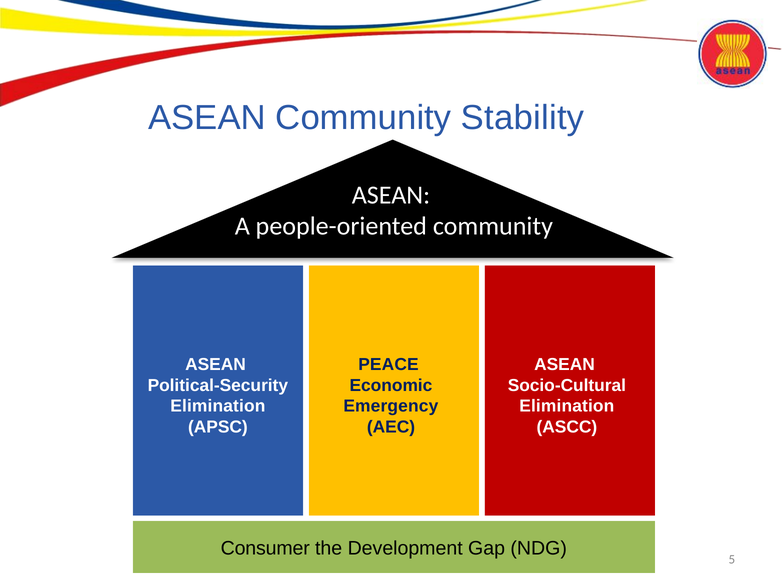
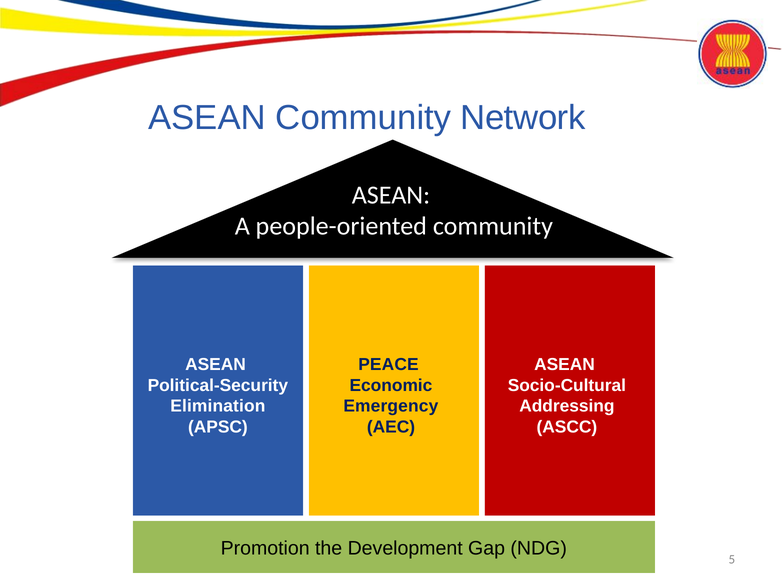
Stability: Stability -> Network (523, 118)
Elimination: Elimination -> Addressing (567, 407)
Consumer: Consumer -> Promotion (265, 549)
